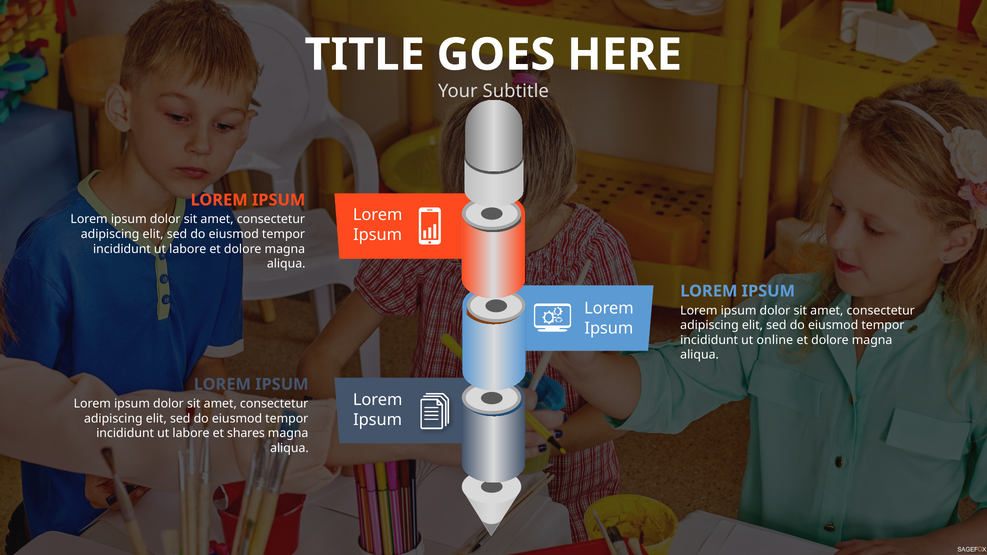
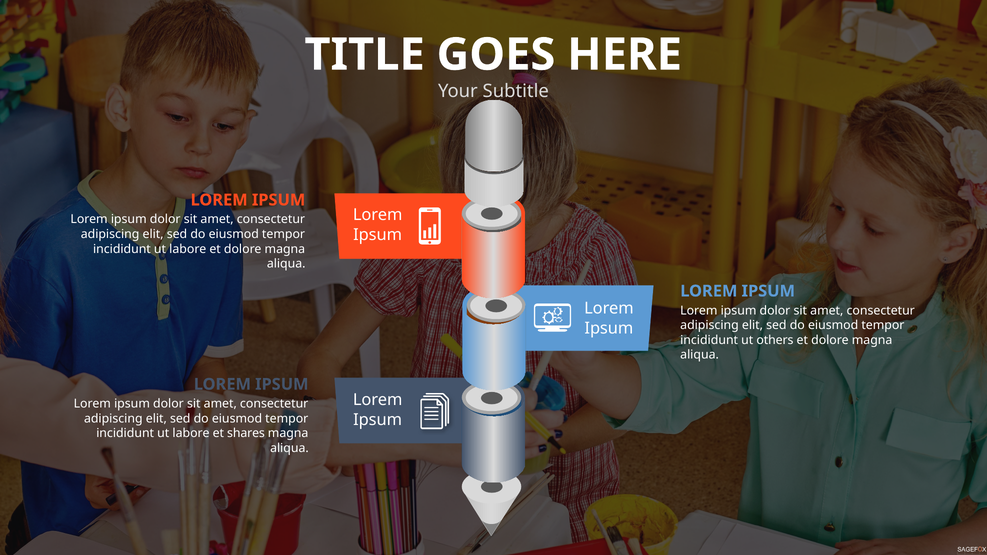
online: online -> others (775, 340)
